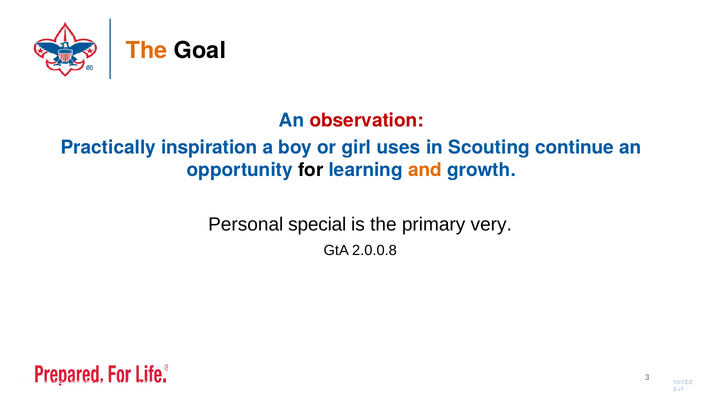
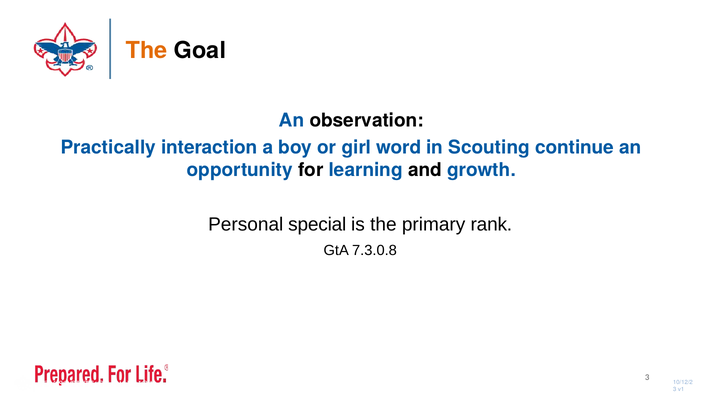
observation colour: red -> black (367, 121)
inspiration: inspiration -> interaction (209, 147)
uses: uses -> word (399, 147)
and colour: orange -> black (425, 170)
very: very -> rank (491, 225)
2.0.0.8: 2.0.0.8 -> 7.3.0.8 (374, 250)
